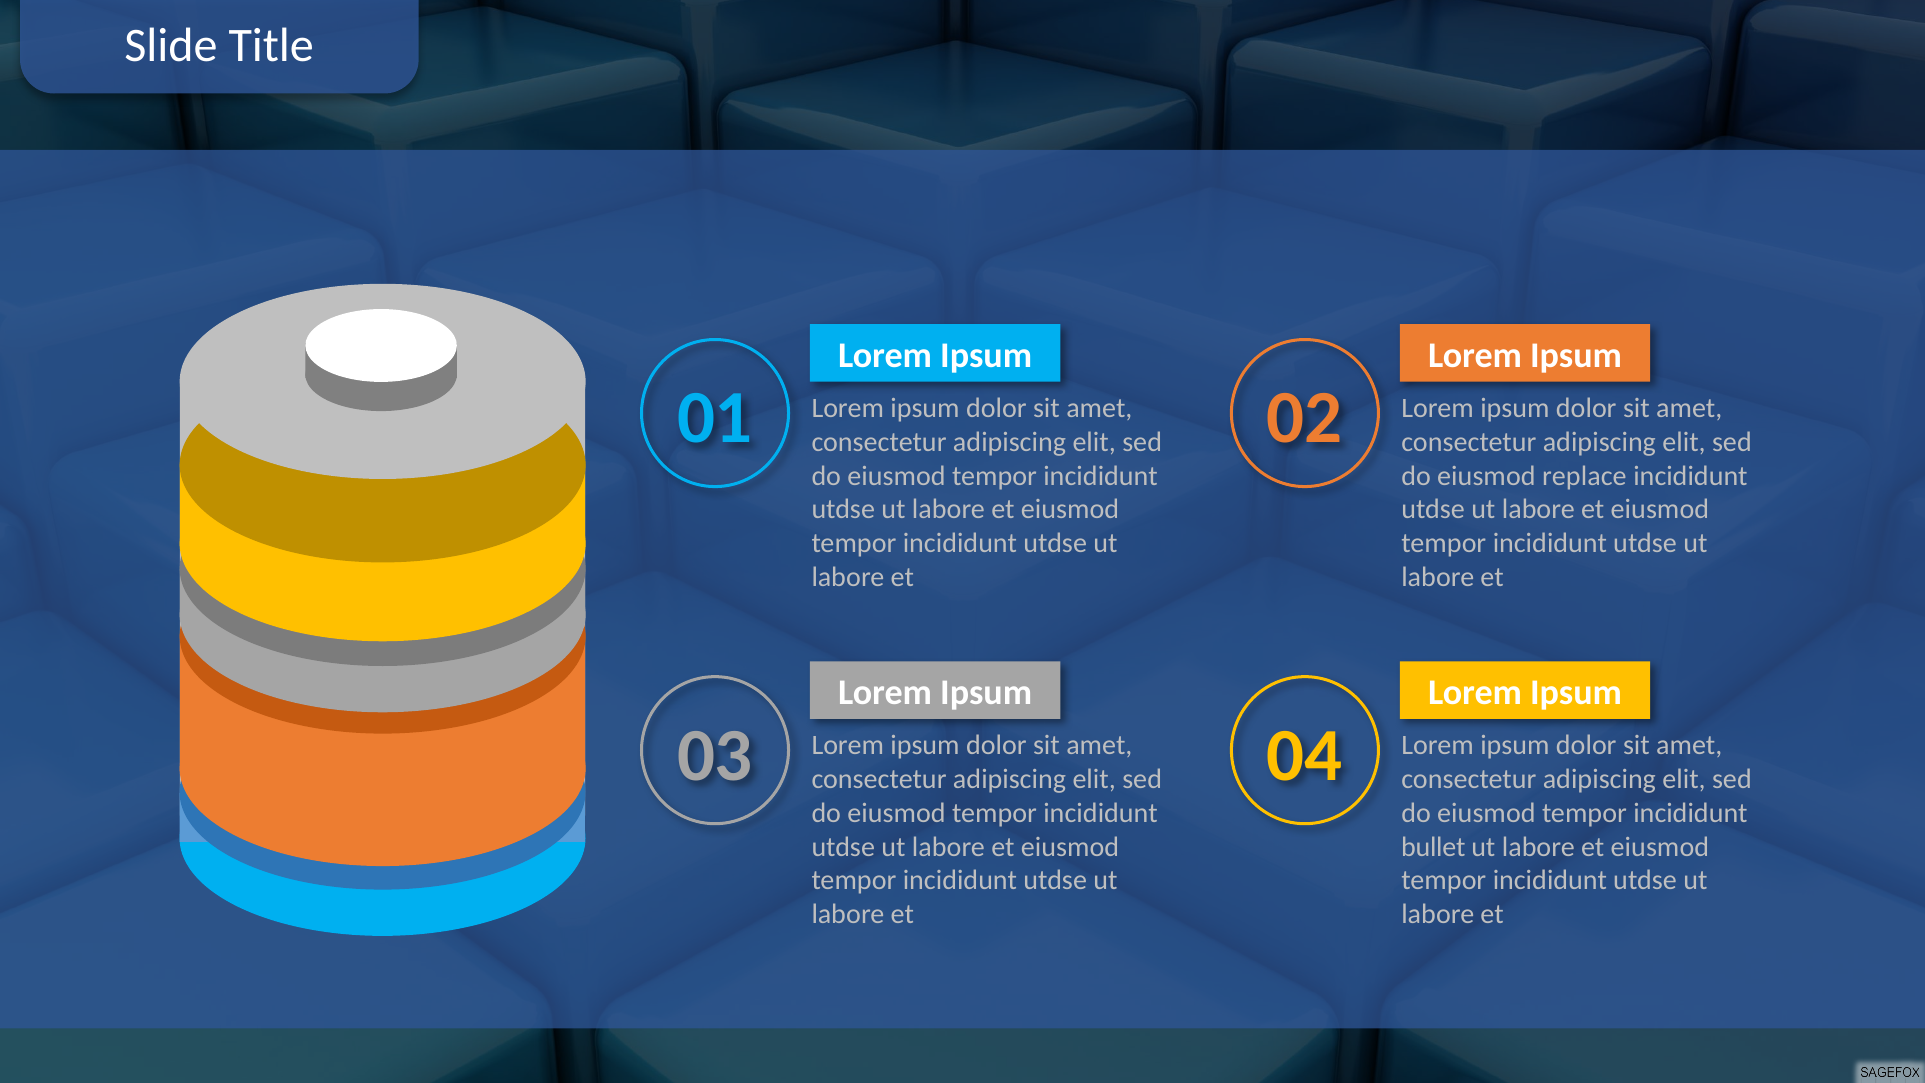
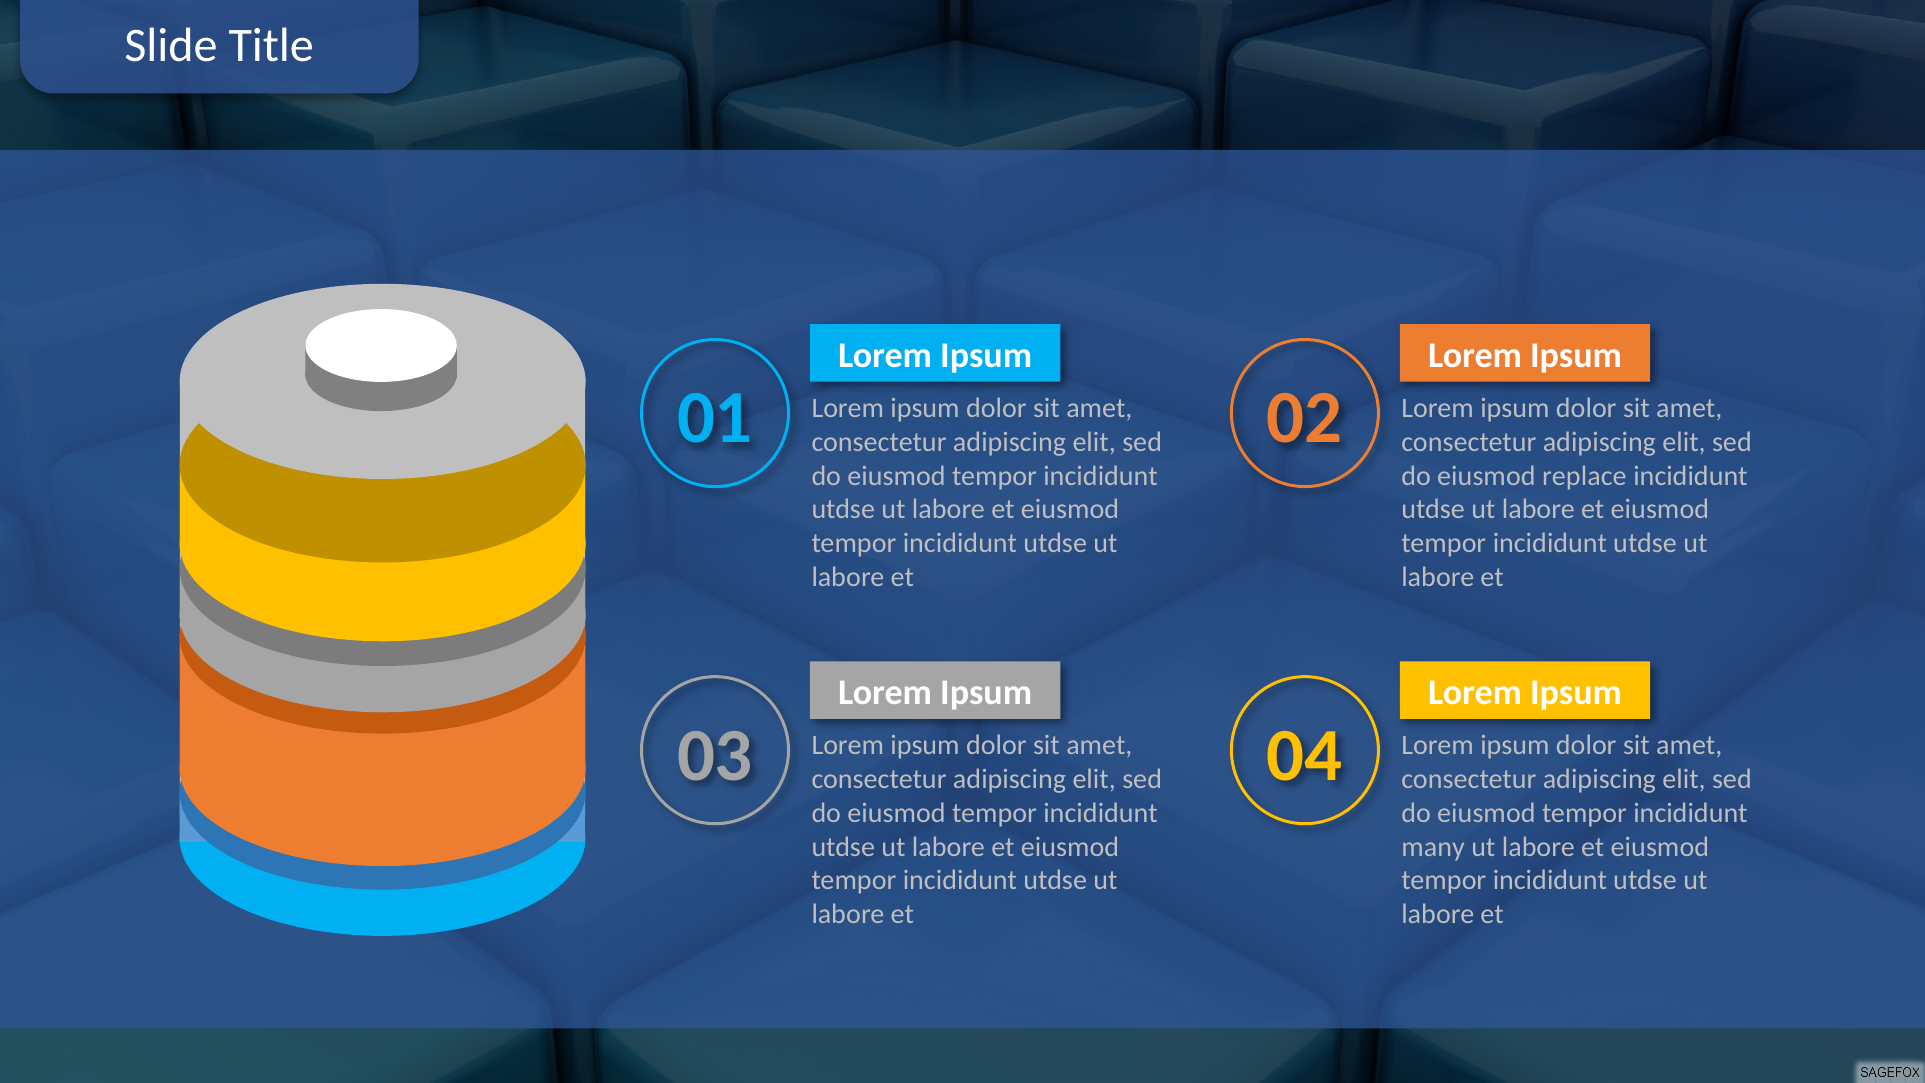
bullet: bullet -> many (1433, 847)
